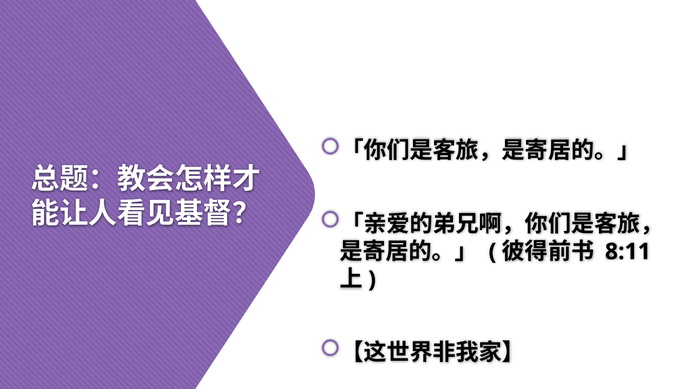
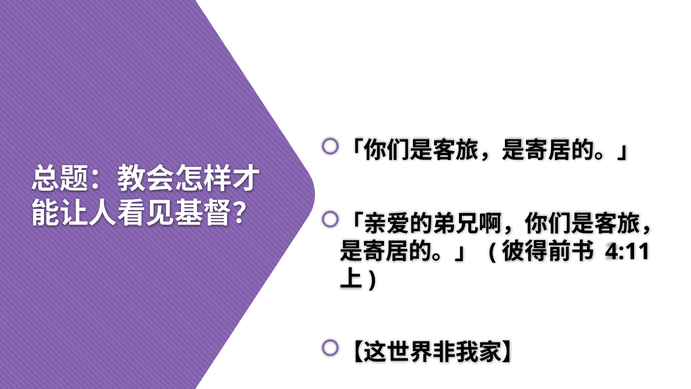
8:11: 8:11 -> 4:11 (628, 251)
